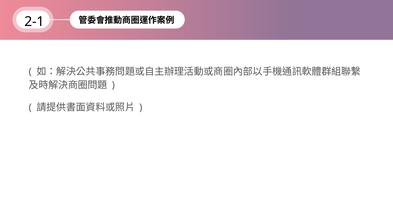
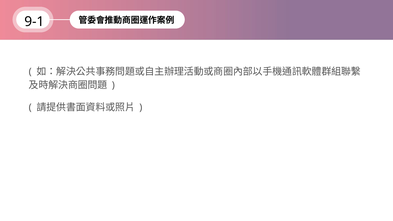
2-1: 2-1 -> 9-1 (34, 22)
